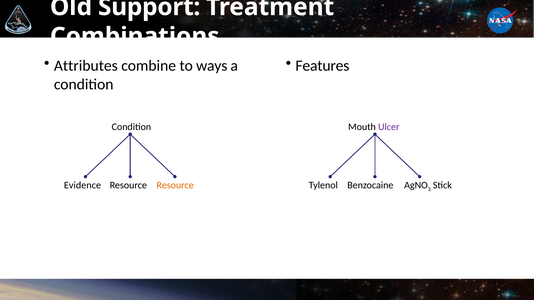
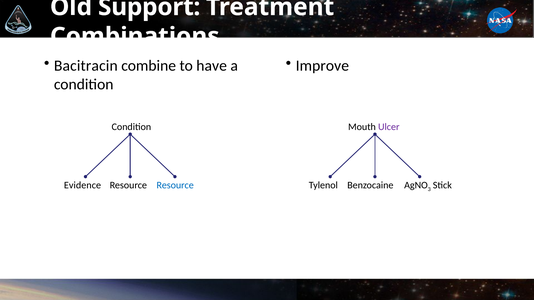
Attributes: Attributes -> Bacitracin (86, 66)
ways: ways -> have (212, 66)
Features: Features -> Improve (322, 66)
Resource colour: orange -> blue (175, 186)
